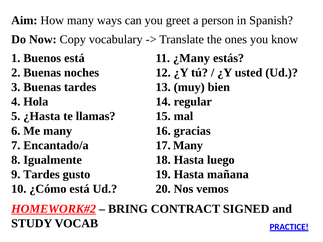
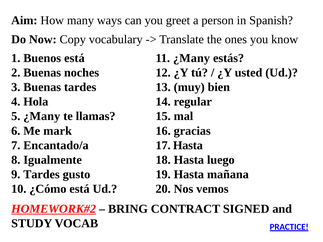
5 ¿Hasta: ¿Hasta -> ¿Many (42, 116)
Me many: many -> mark (58, 131)
17 Many: Many -> Hasta (188, 145)
